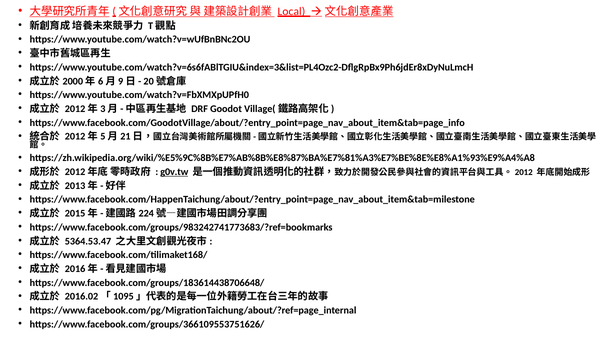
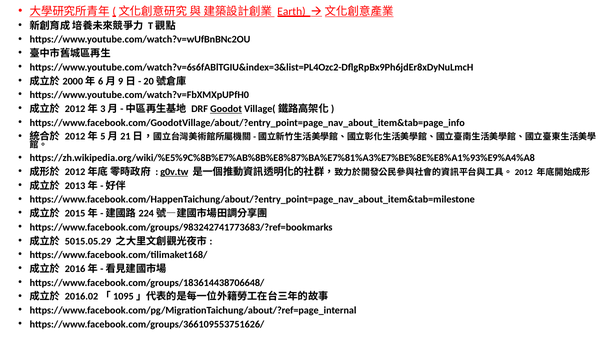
Local: Local -> Earth (291, 11)
Goodot underline: none -> present (226, 109)
5364.53.47: 5364.53.47 -> 5015.05.29 (88, 241)
